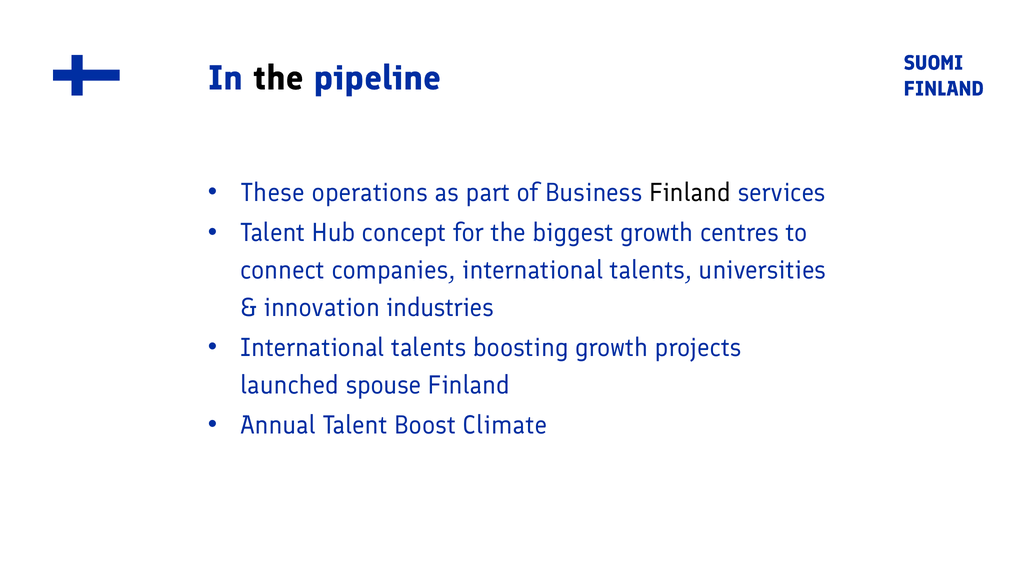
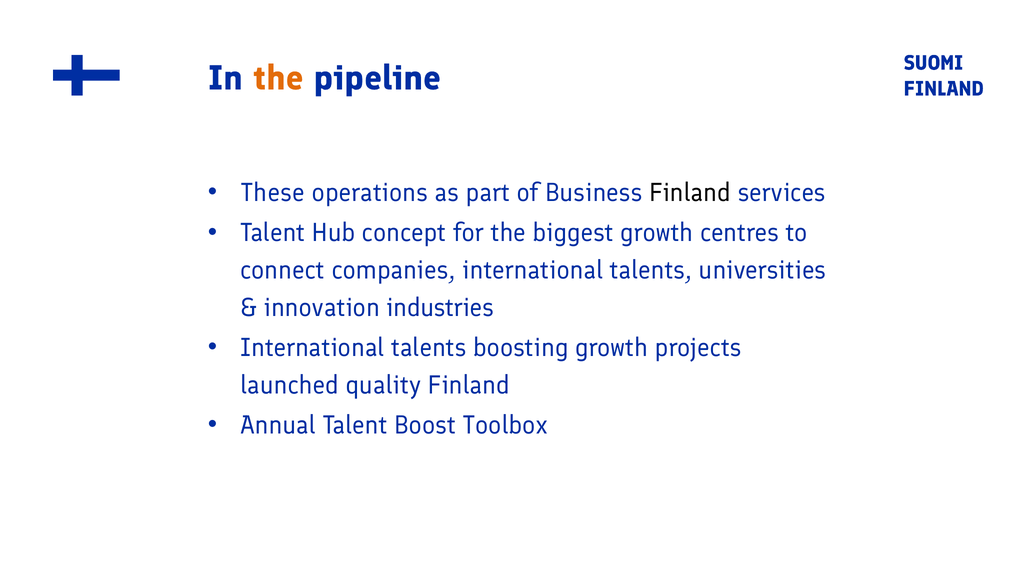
the colour: black -> orange (278, 78)
spouse: spouse -> quality (383, 385)
Climate: Climate -> Toolbox (505, 425)
